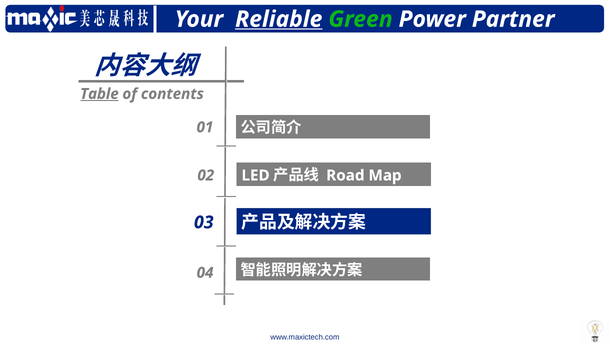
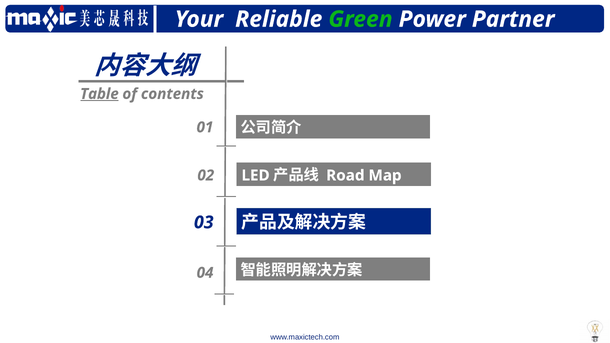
Reliable underline: present -> none (279, 19)
